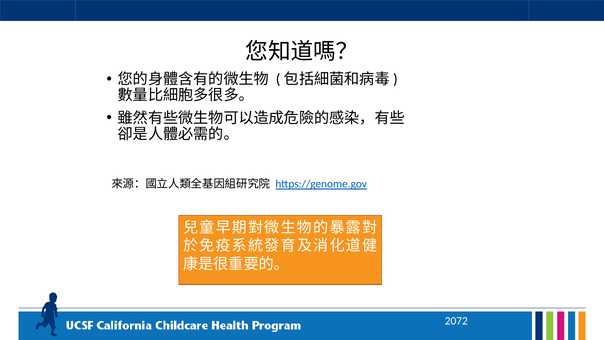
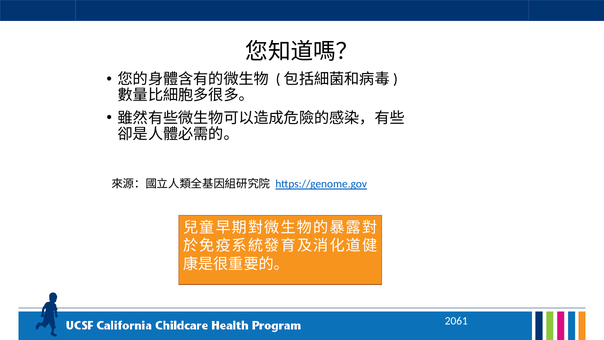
2072: 2072 -> 2061 (456, 321)
